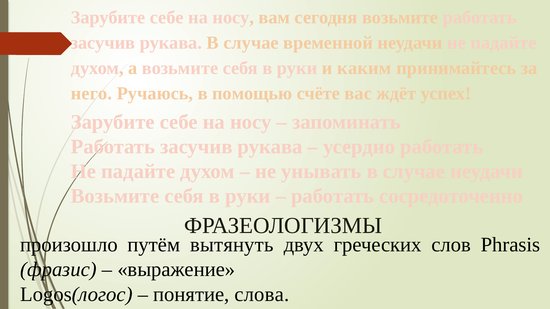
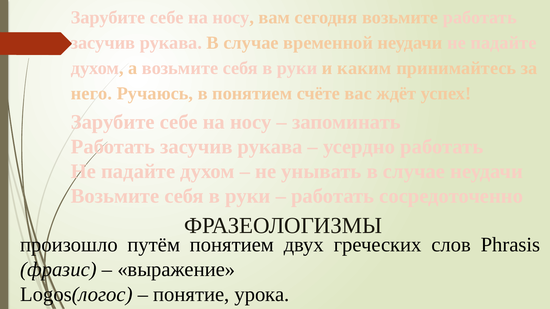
в помощью: помощью -> понятием (252, 94)
путём вытянуть: вытянуть -> понятием (232, 245)
слова: слова -> урока (262, 295)
